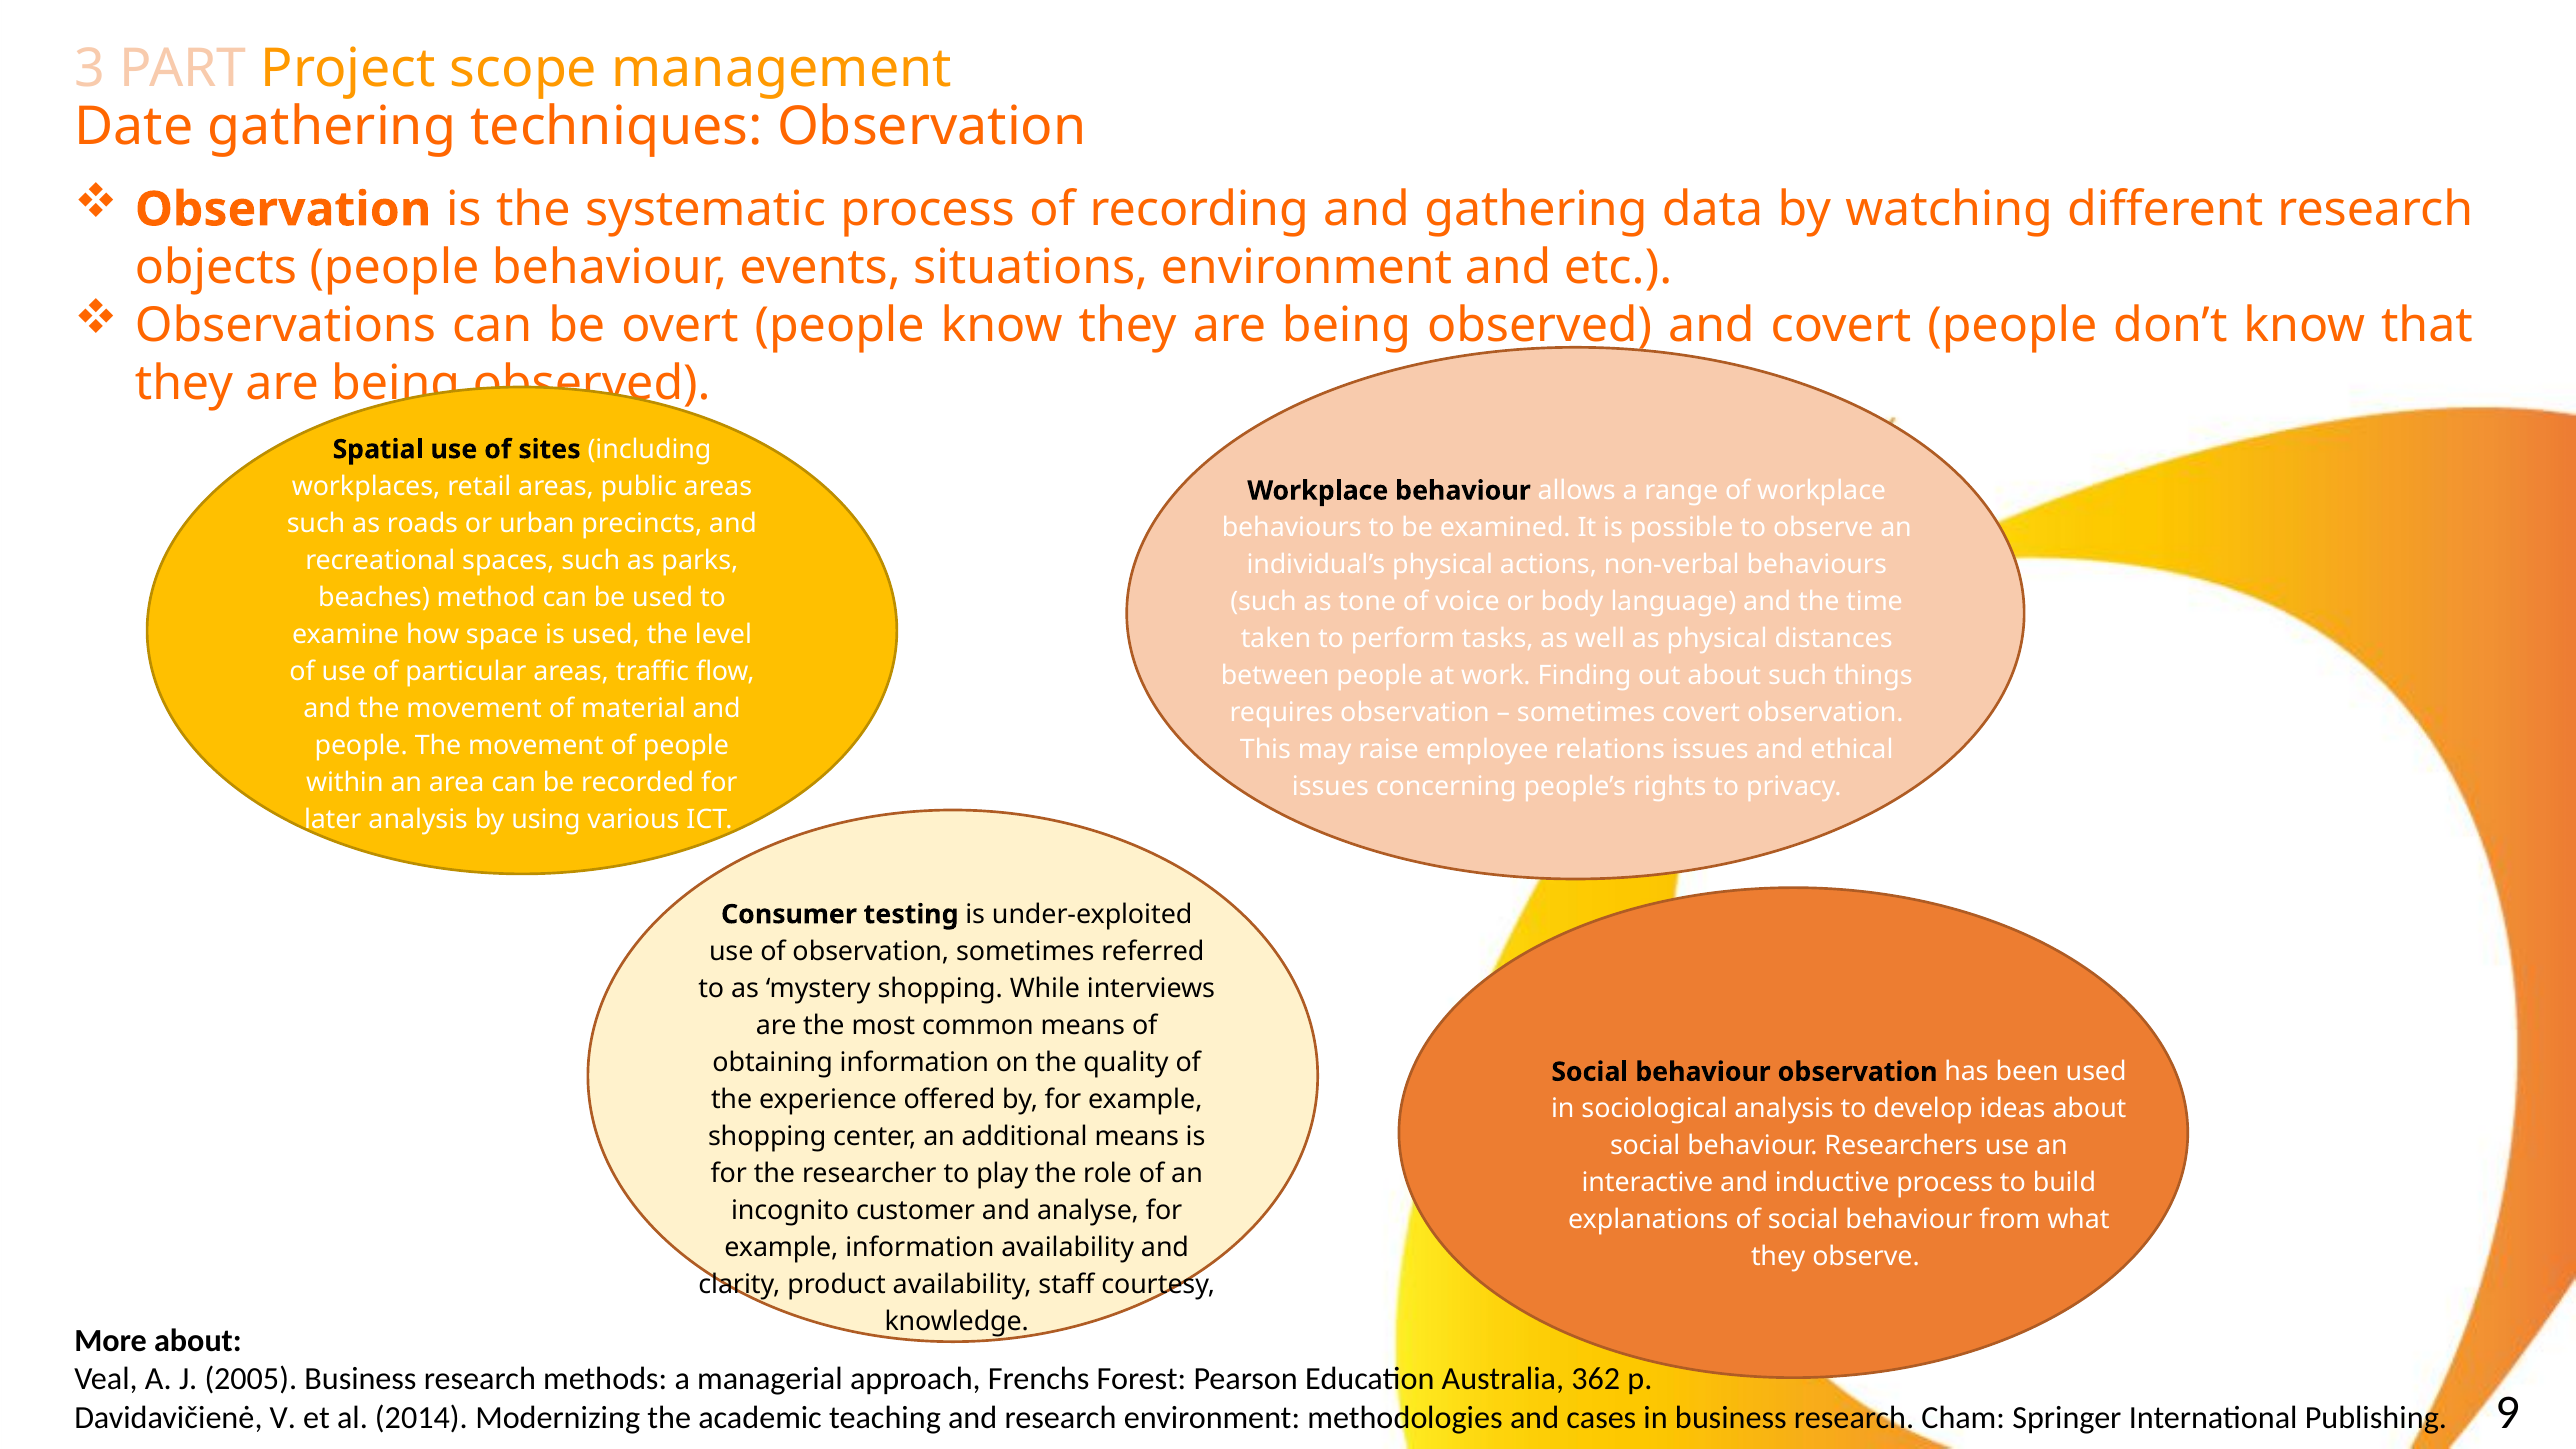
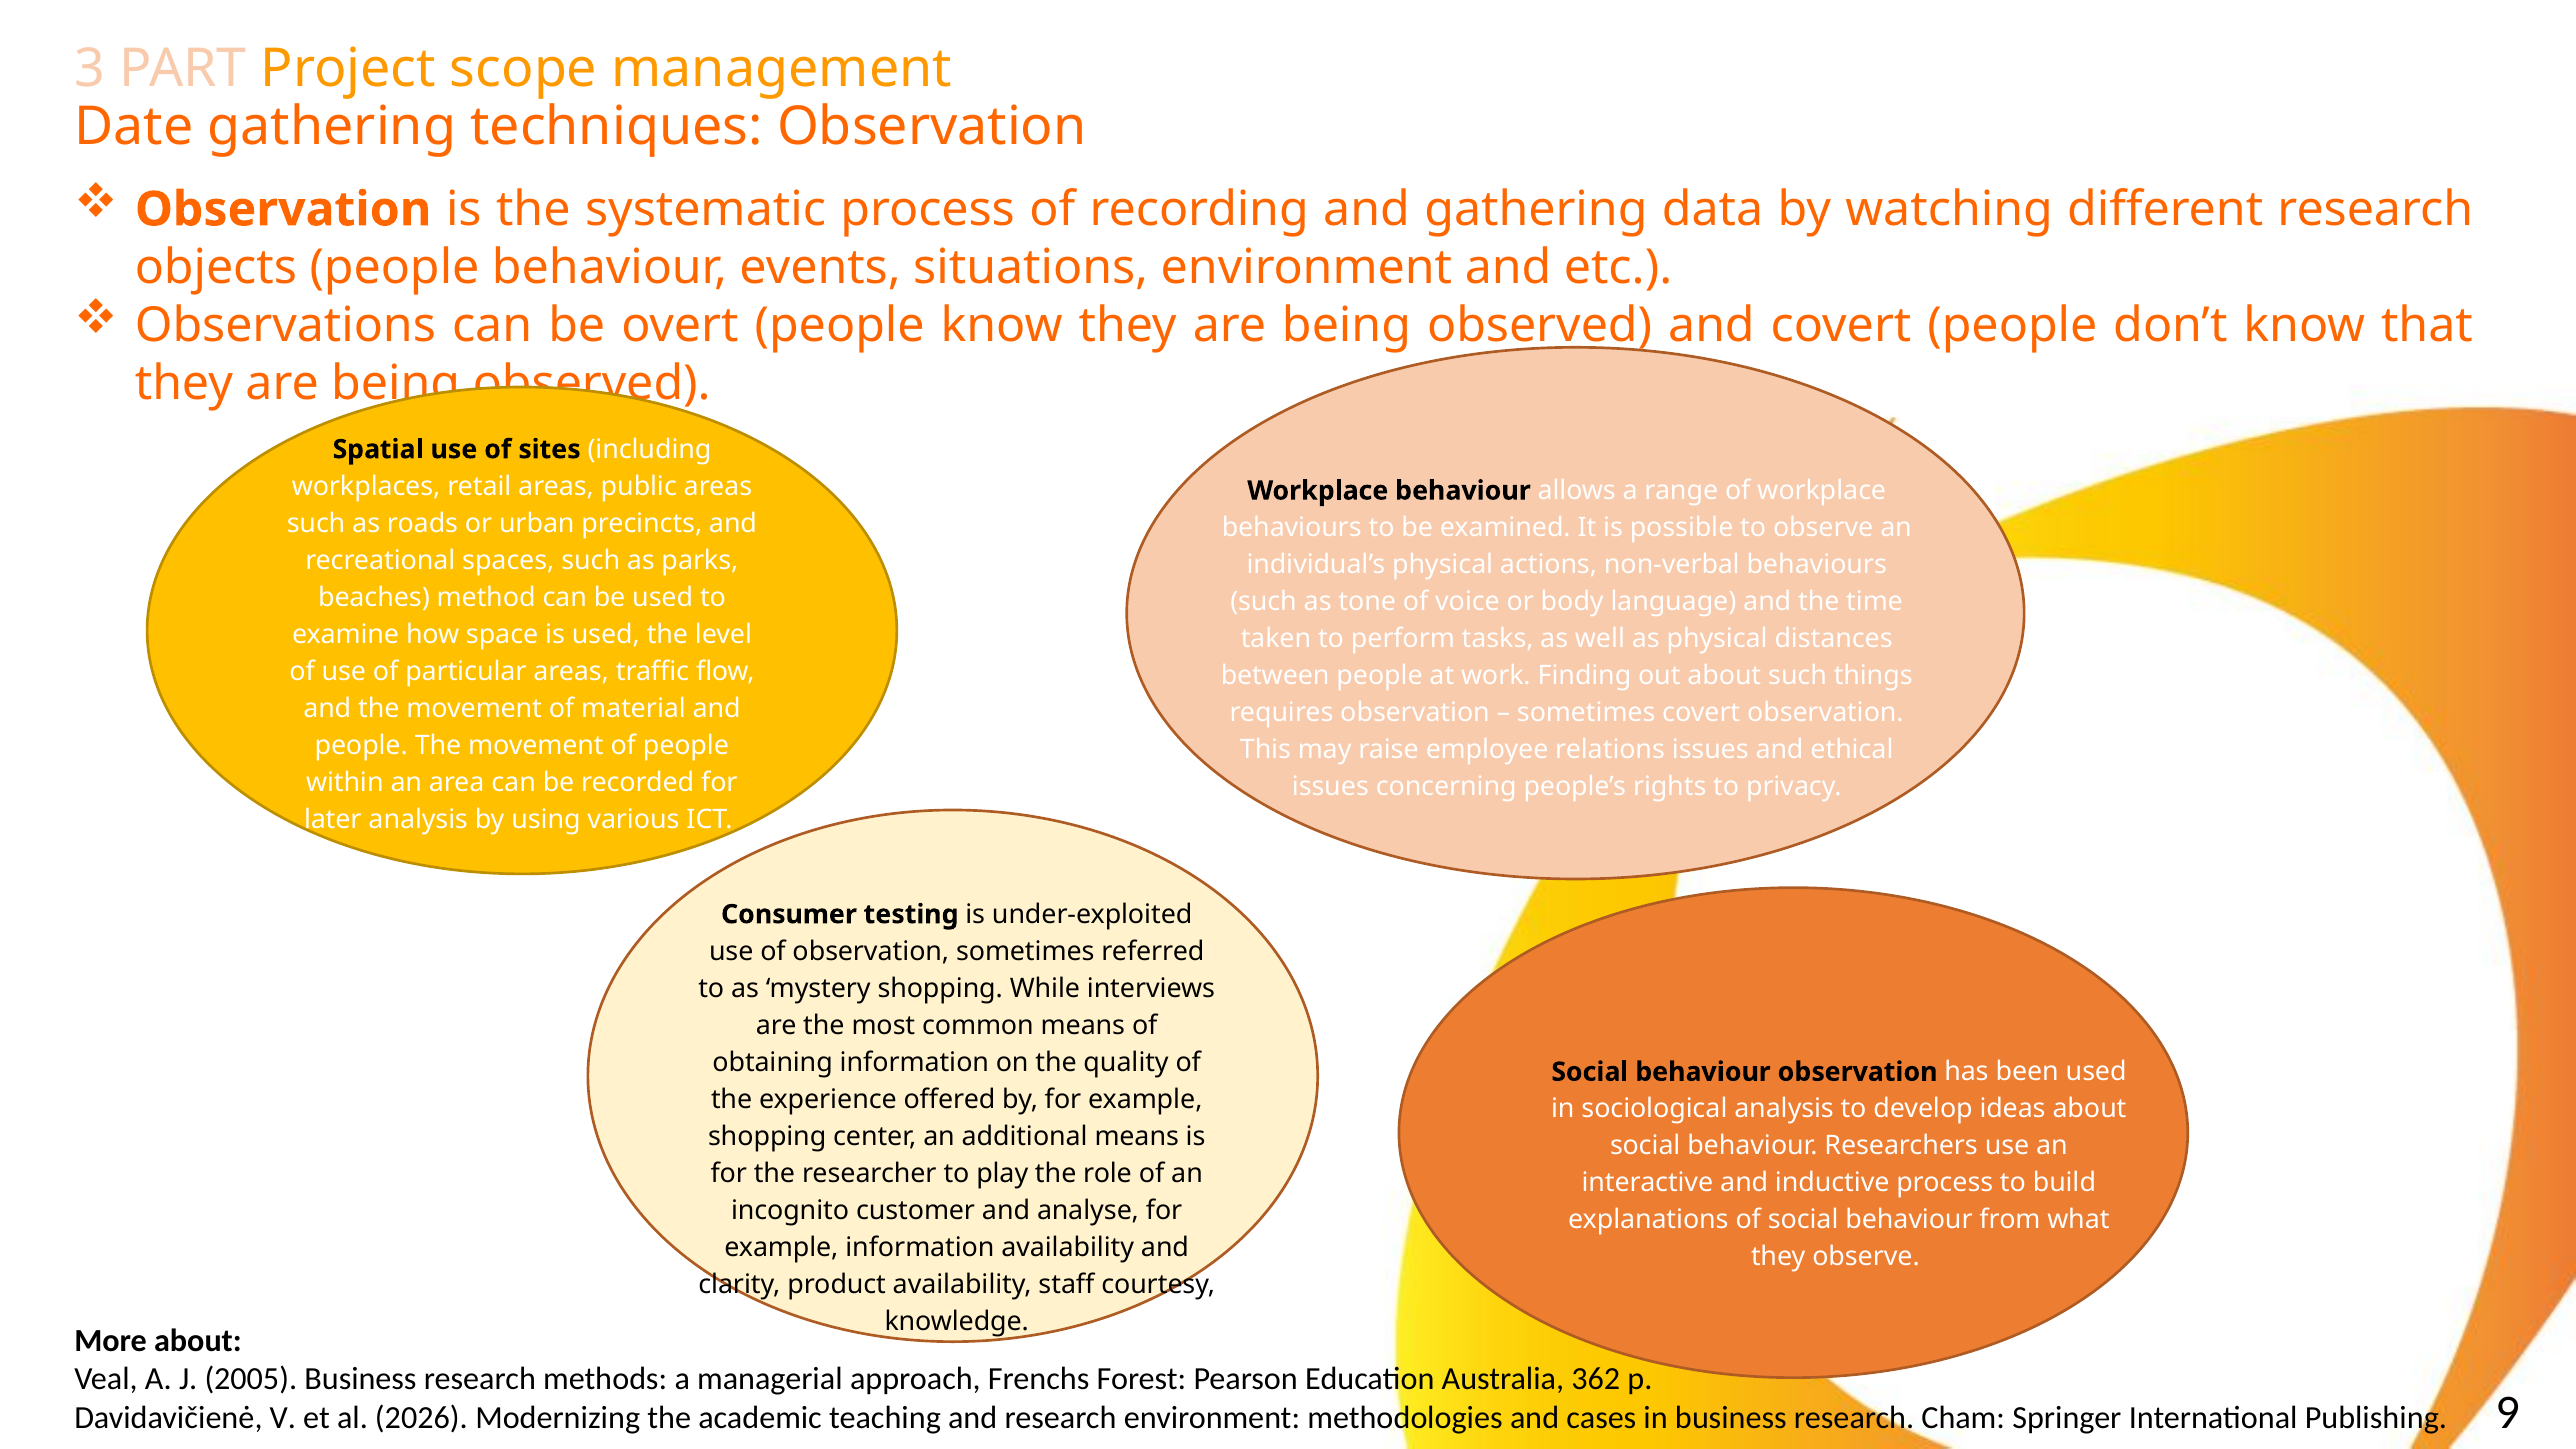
2014: 2014 -> 2026 (421, 1418)
